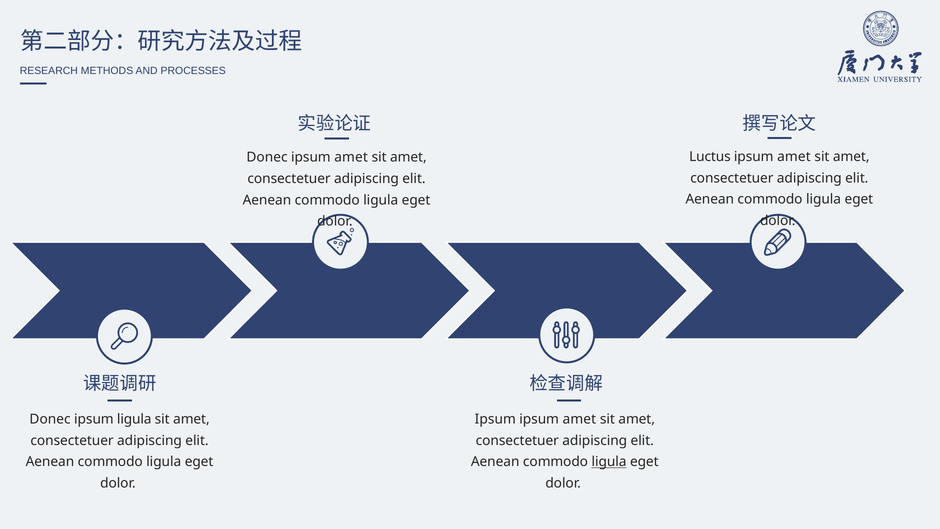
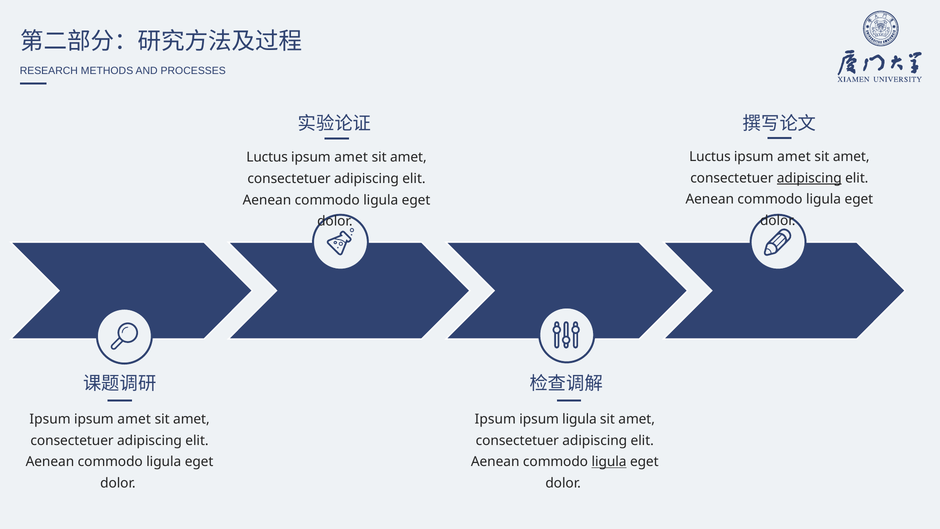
Donec: Donec -> Luctus (267, 157)
adipiscing underline: none -> present (809, 178)
Donec: Donec -> Ipsum (50, 419)
ligula: ligula -> amet (134, 419)
amet: amet -> ligula (579, 419)
